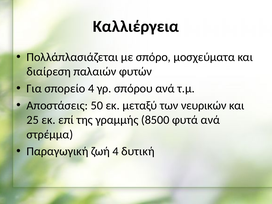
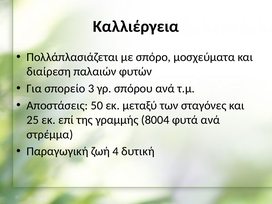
σπορείο 4: 4 -> 3 (91, 89)
νευρικών: νευρικών -> σταγόνες (204, 105)
8500: 8500 -> 8004 (155, 120)
